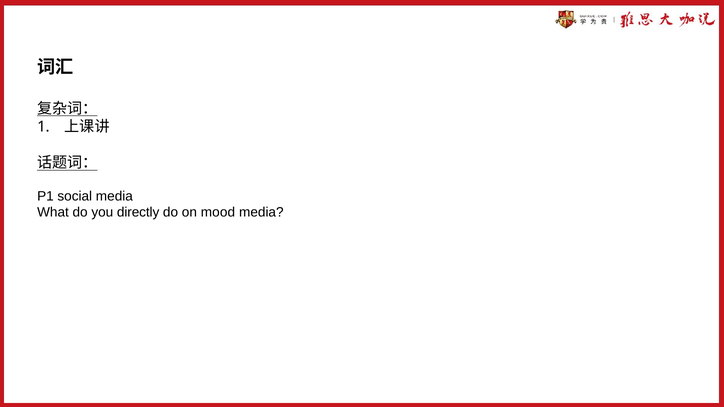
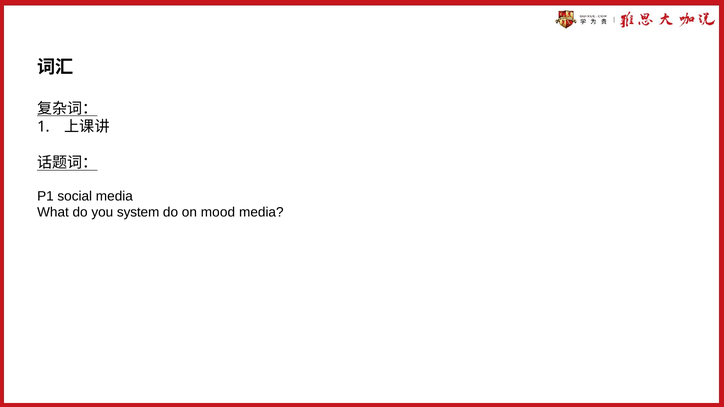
directly: directly -> system (138, 212)
